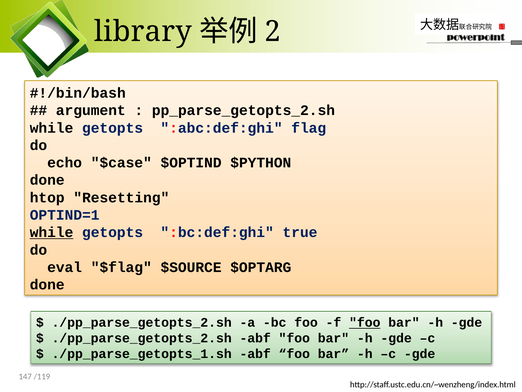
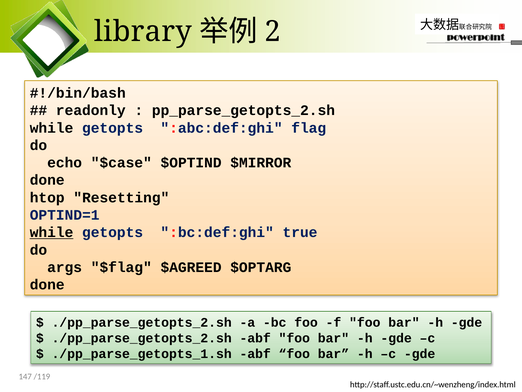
argument: argument -> readonly (91, 110)
$PYTHON: $PYTHON -> $MIRROR (261, 163)
eval: eval -> args (65, 267)
$SOURCE: $SOURCE -> $AGREED (191, 267)
foo underline: present -> none (365, 322)
